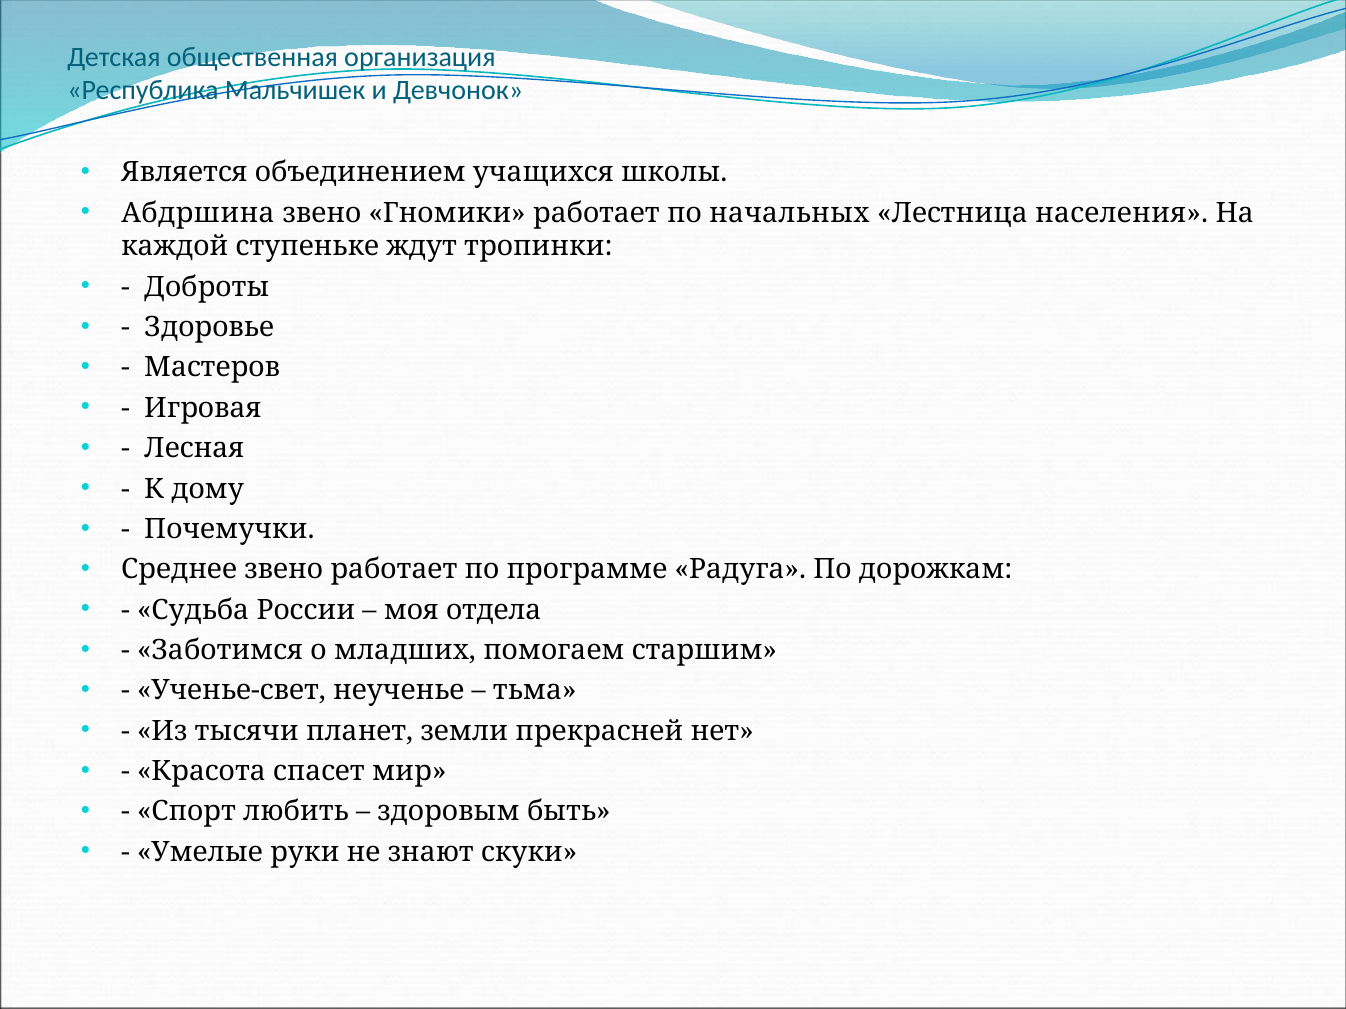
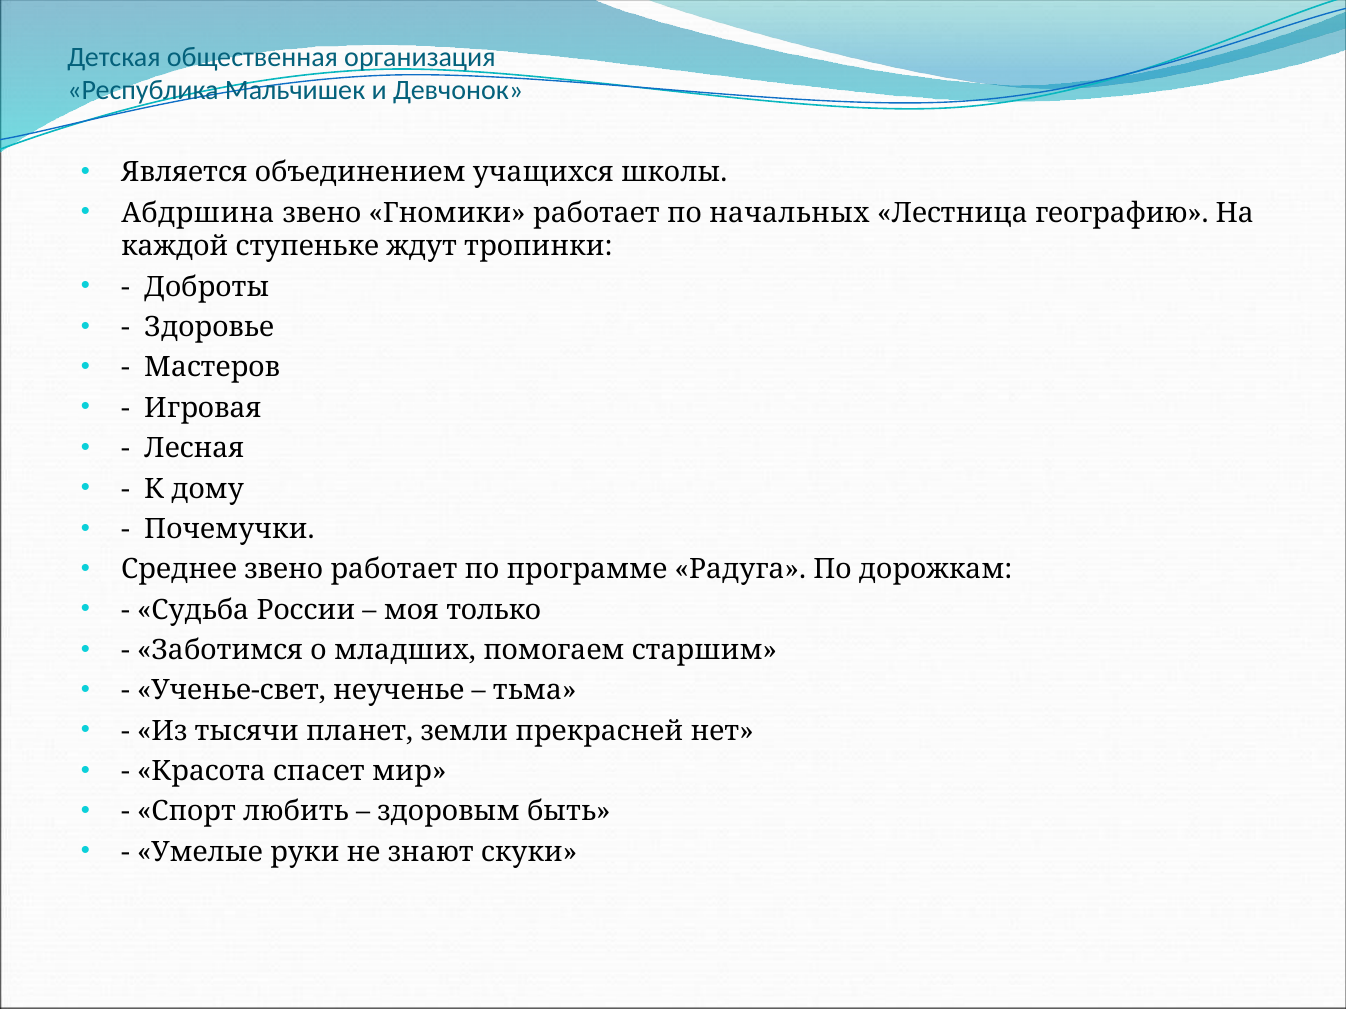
населения: населения -> географию (1122, 213)
отдела: отдела -> только (494, 610)
